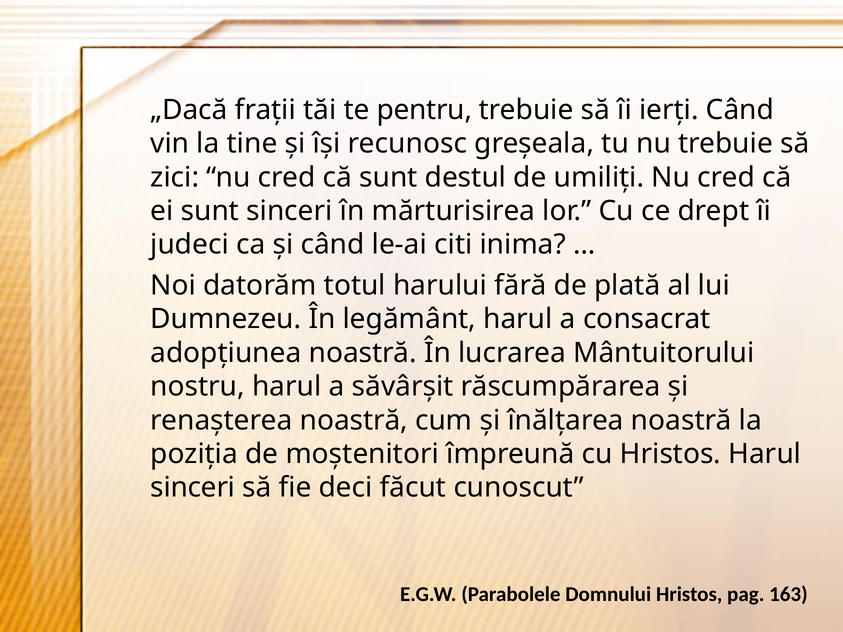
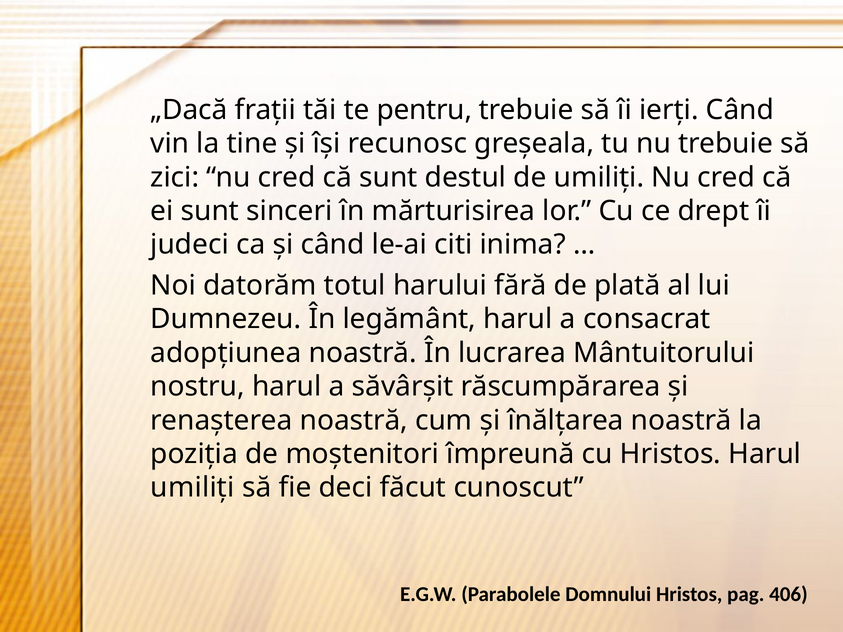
sinceri: sinceri -> umiliţi (193, 488)
163: 163 -> 406 (788, 595)
